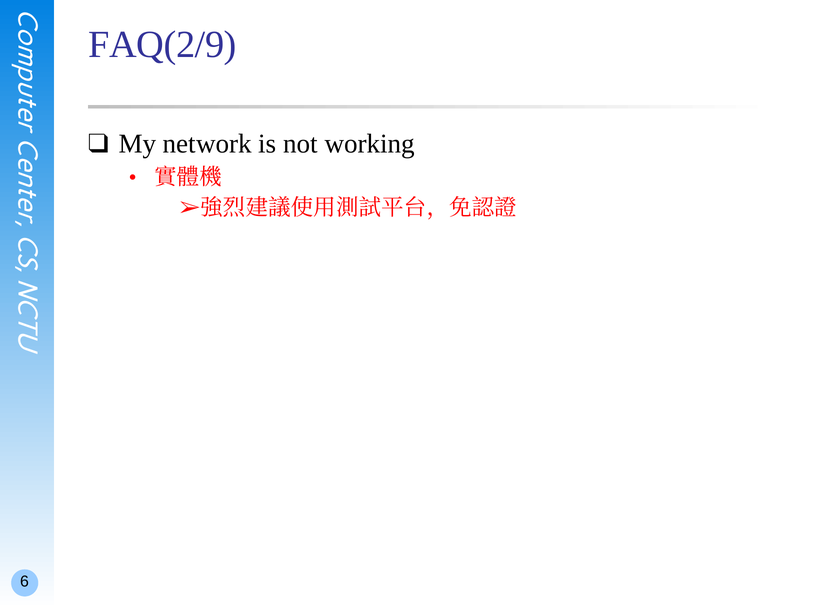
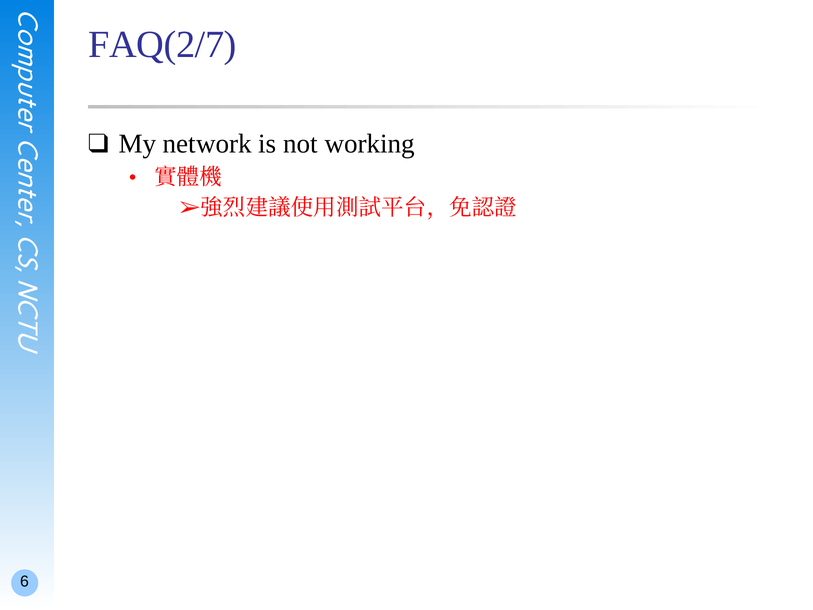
FAQ(2/9: FAQ(2/9 -> FAQ(2/7 (162, 45)
